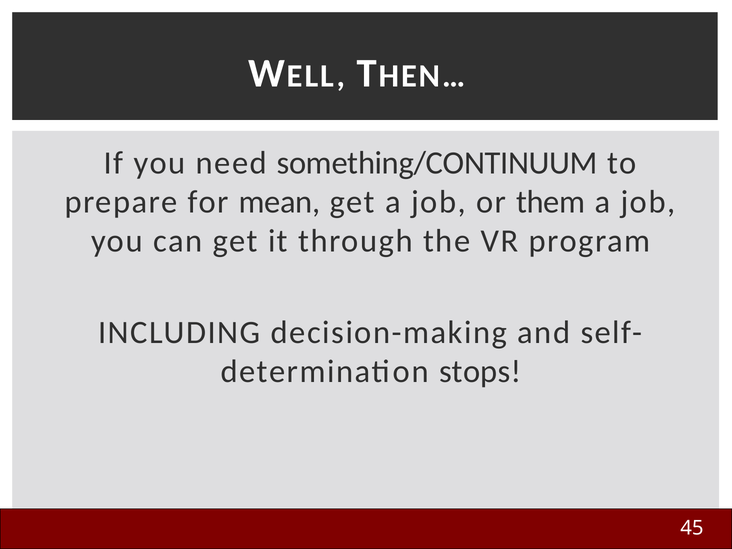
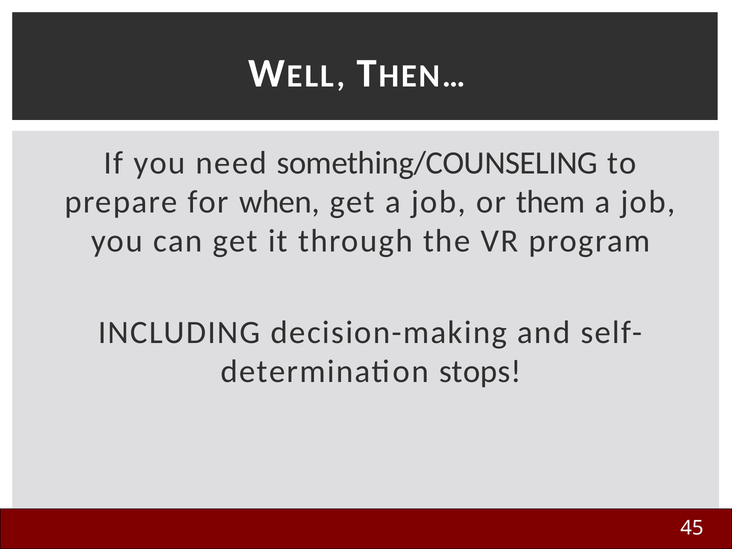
something/CONTINUUM: something/CONTINUUM -> something/COUNSELING (437, 163)
mean: mean -> when (279, 202)
